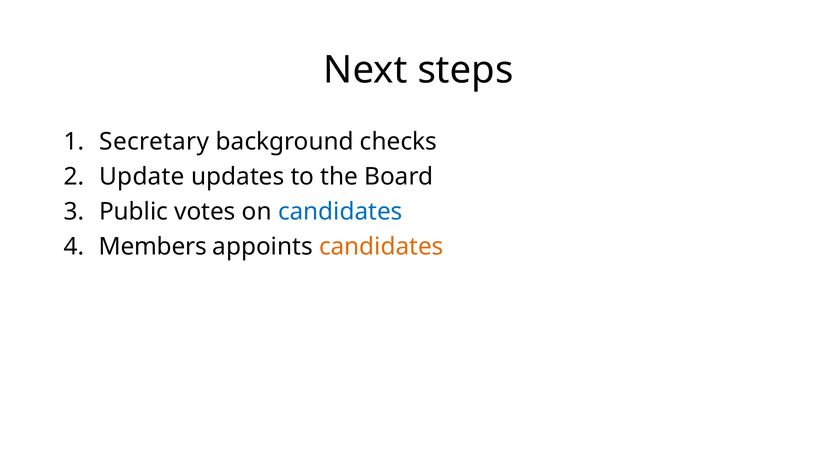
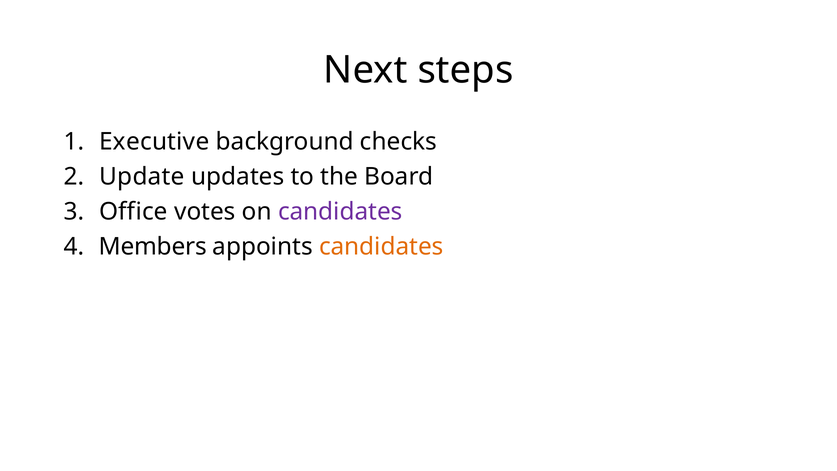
Secretary: Secretary -> Executive (154, 142)
Public: Public -> Office (133, 212)
candidates colour: blue -> purple (340, 212)
